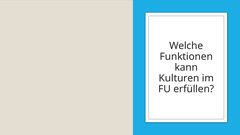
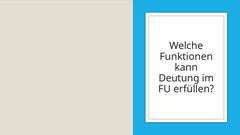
Kulturen: Kulturen -> Deutung (179, 78)
